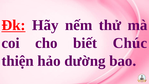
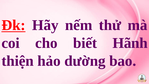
Chúc: Chúc -> Hãnh (130, 43)
